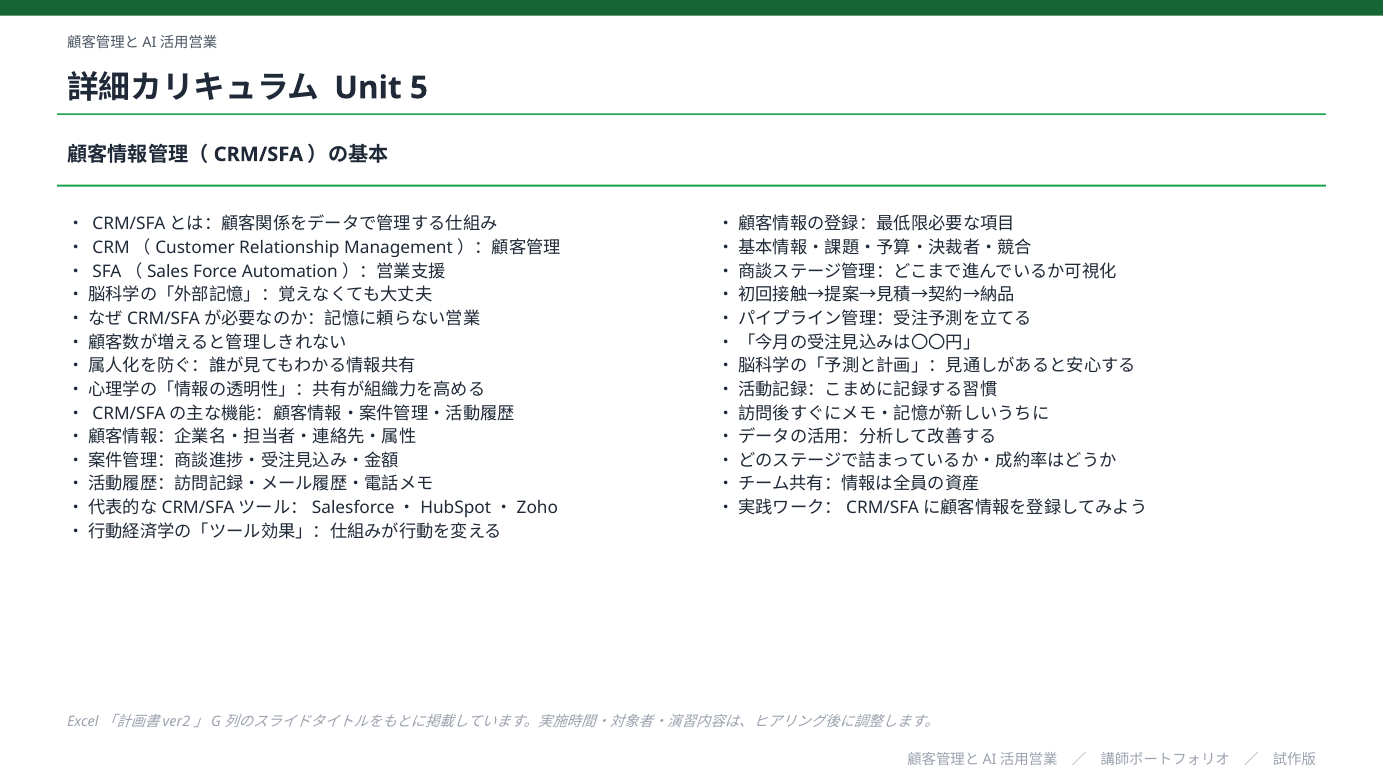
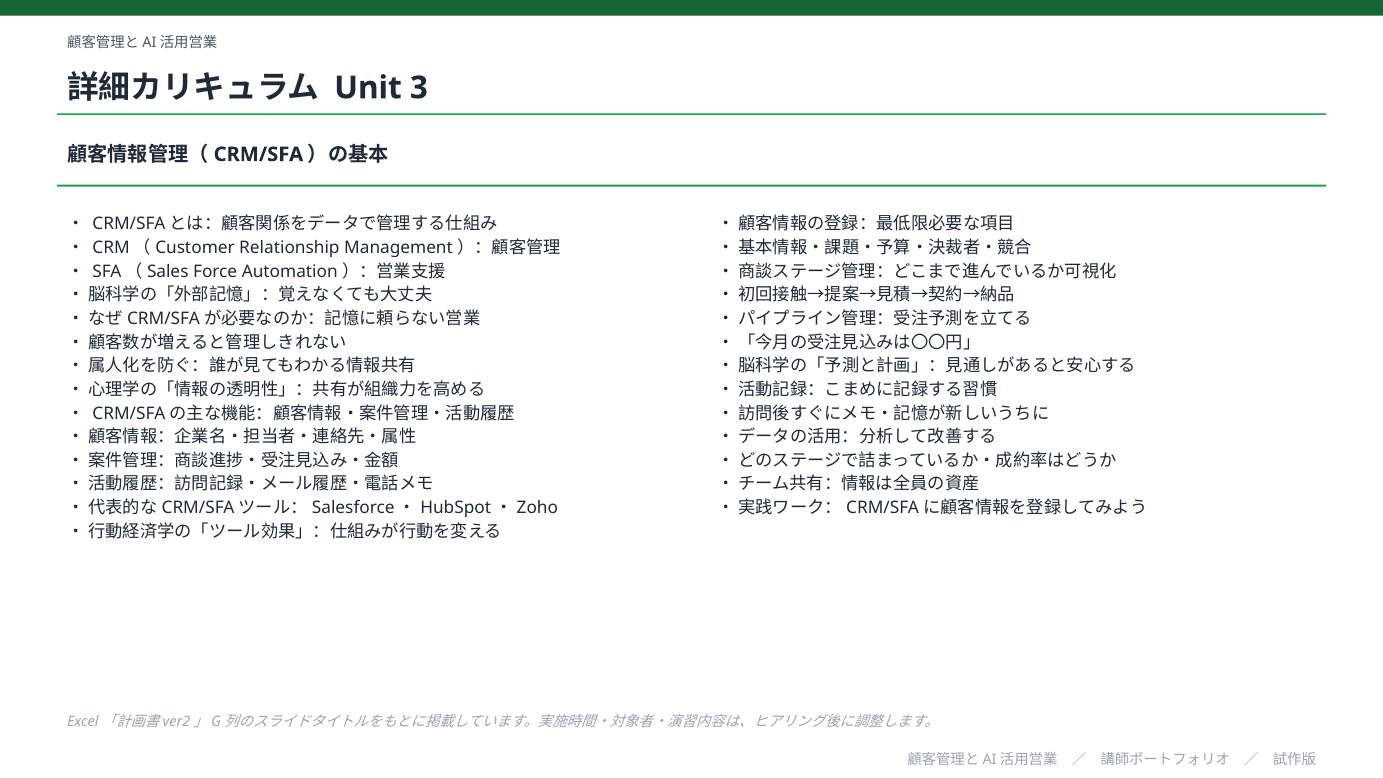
5: 5 -> 3 (419, 88)
